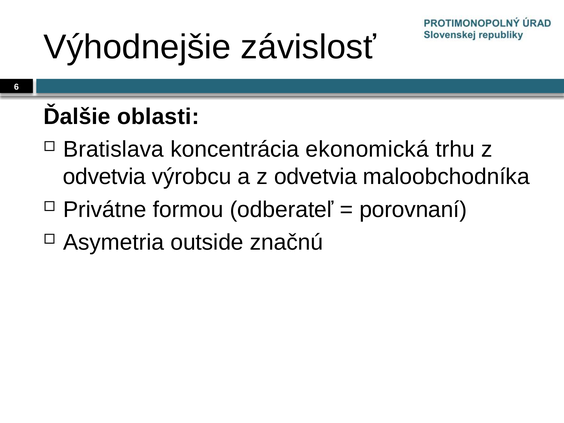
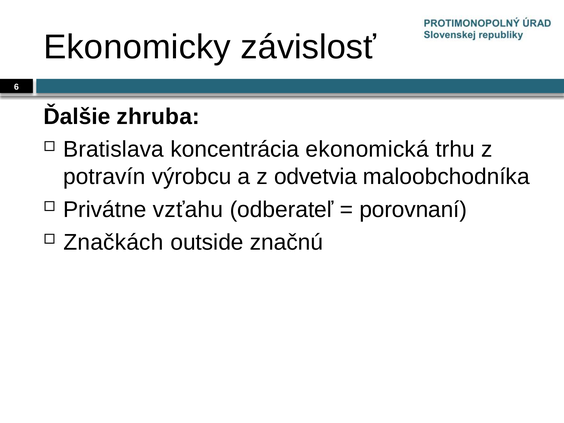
Výhodnejšie: Výhodnejšie -> Ekonomicky (137, 47)
oblasti: oblasti -> zhruba (158, 117)
odvetvia: odvetvia -> potravín (104, 177)
formou: formou -> vzťahu (188, 210)
Asymetria: Asymetria -> Značkách (113, 242)
